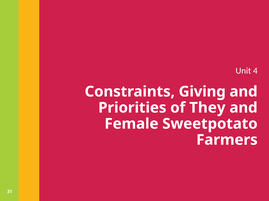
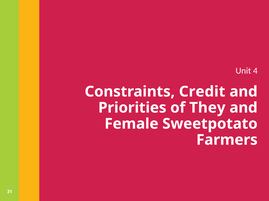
Giving: Giving -> Credit (202, 92)
